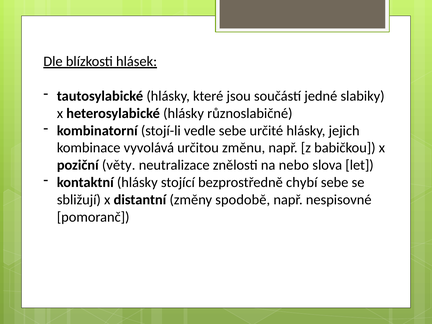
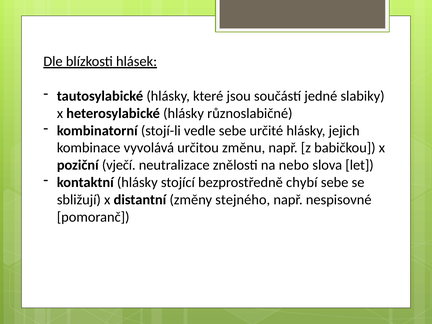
věty: věty -> vječí (119, 165)
spodobě: spodobě -> stejného (243, 200)
